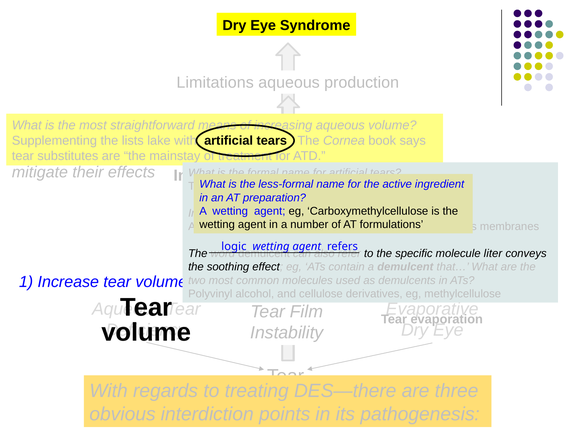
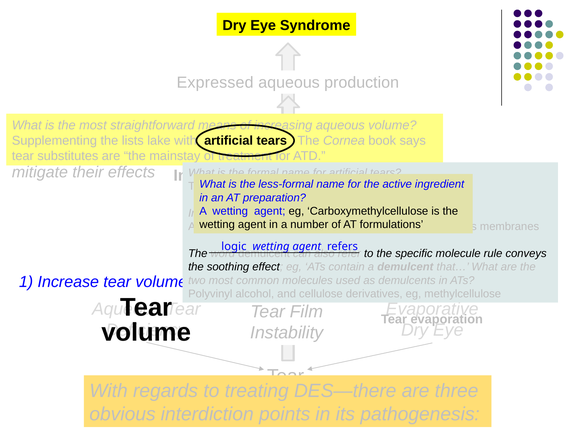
Limitations: Limitations -> Expressed (215, 82)
liter: liter -> rule (493, 253)
